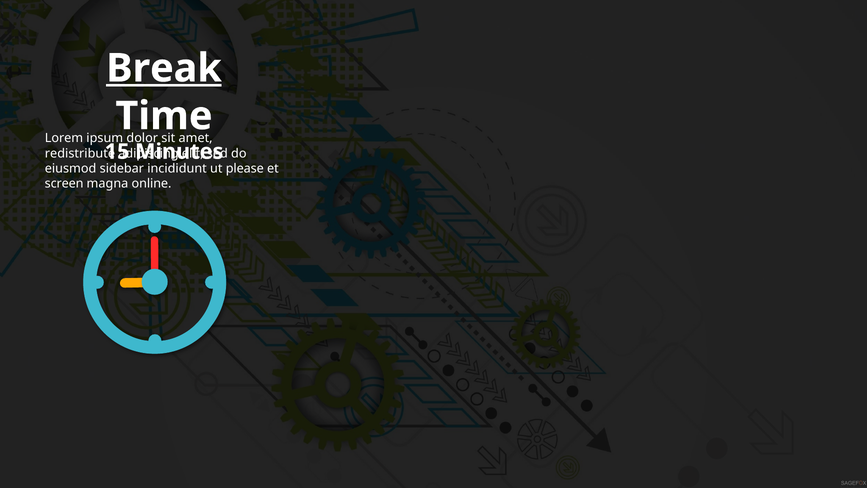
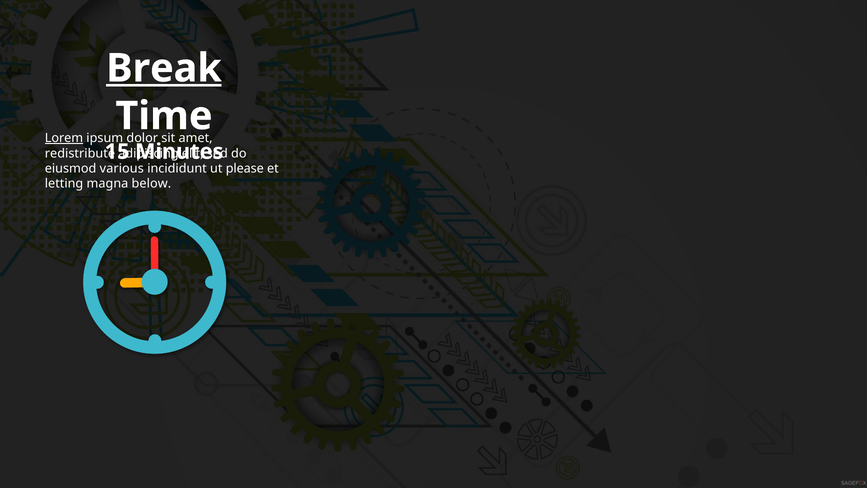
Lorem underline: none -> present (64, 138)
sidebar: sidebar -> various (122, 168)
screen: screen -> letting (64, 184)
online: online -> below (151, 184)
